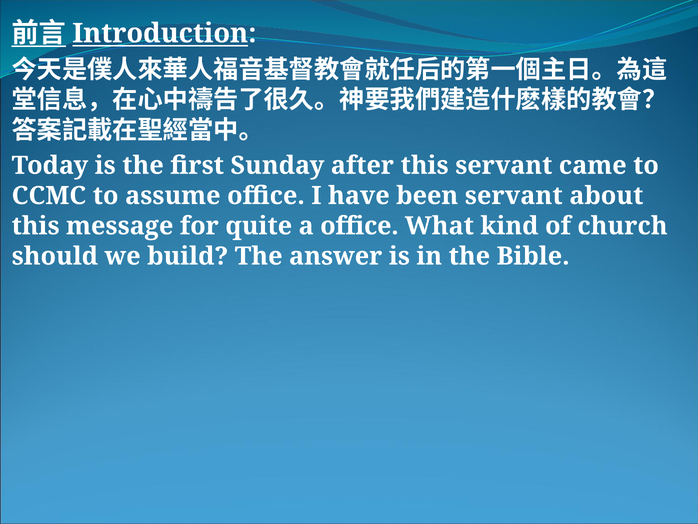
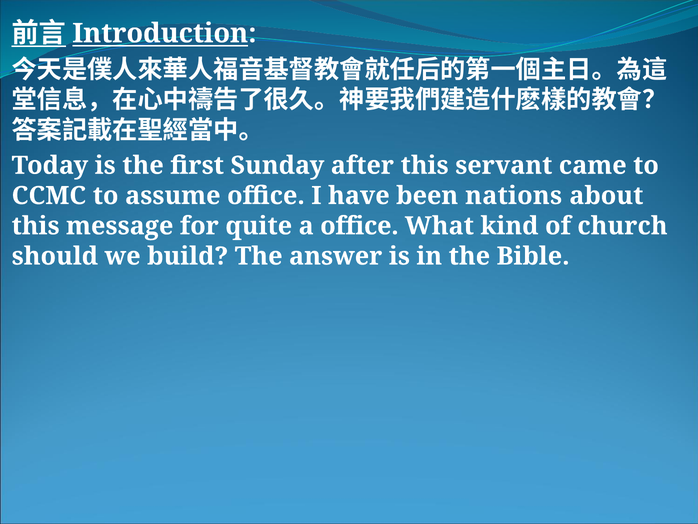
been servant: servant -> nations (514, 196)
